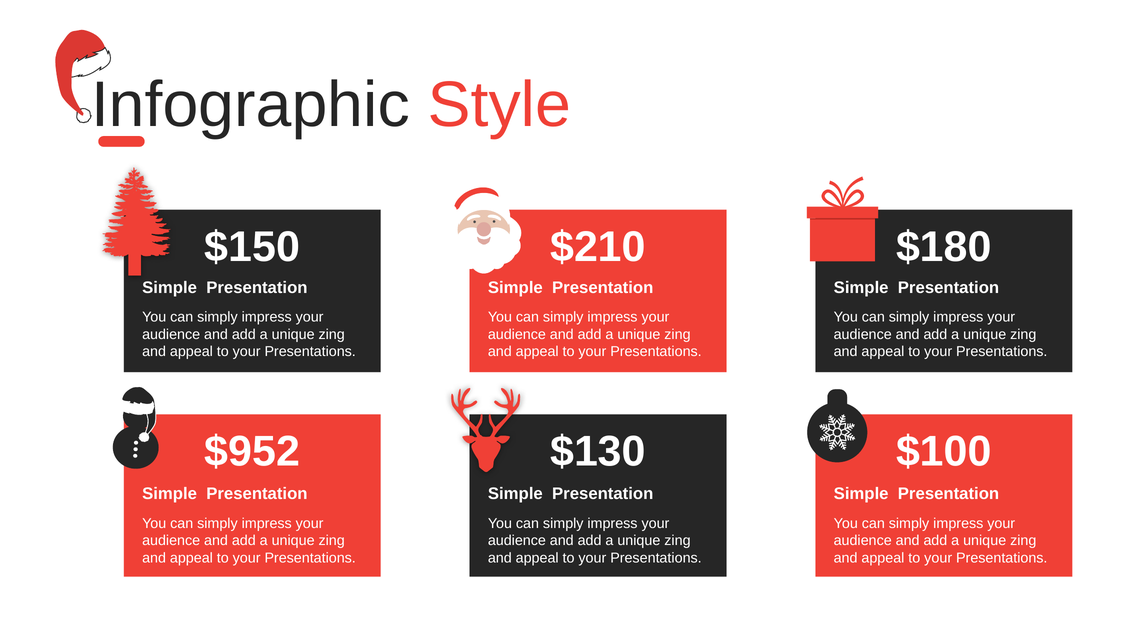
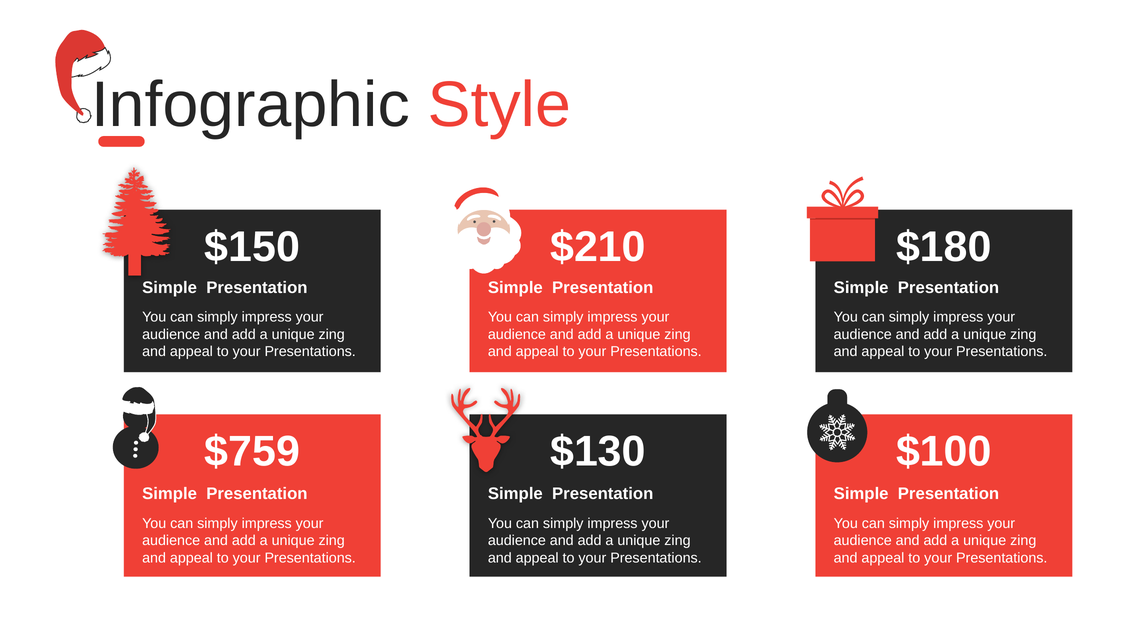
$952: $952 -> $759 (252, 452)
